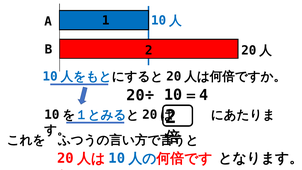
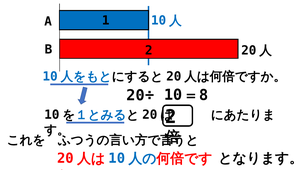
4: 4 -> 8 (204, 95)
